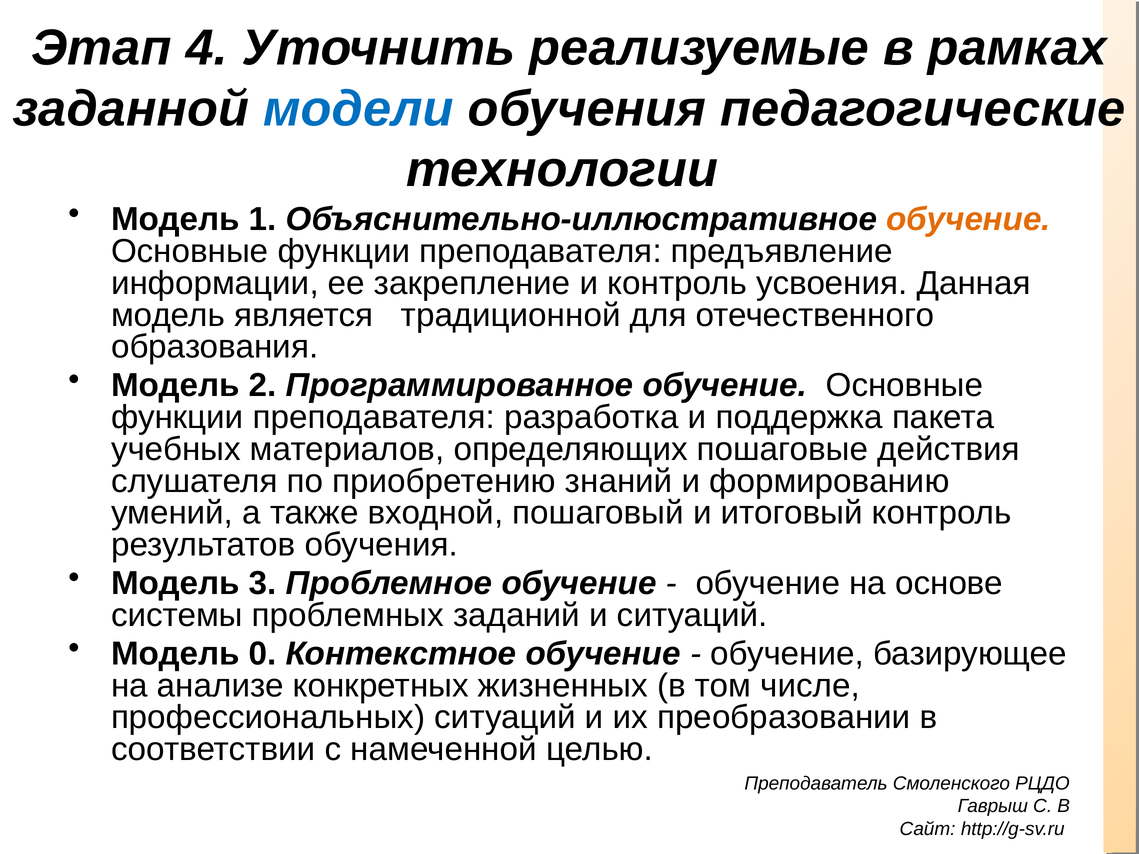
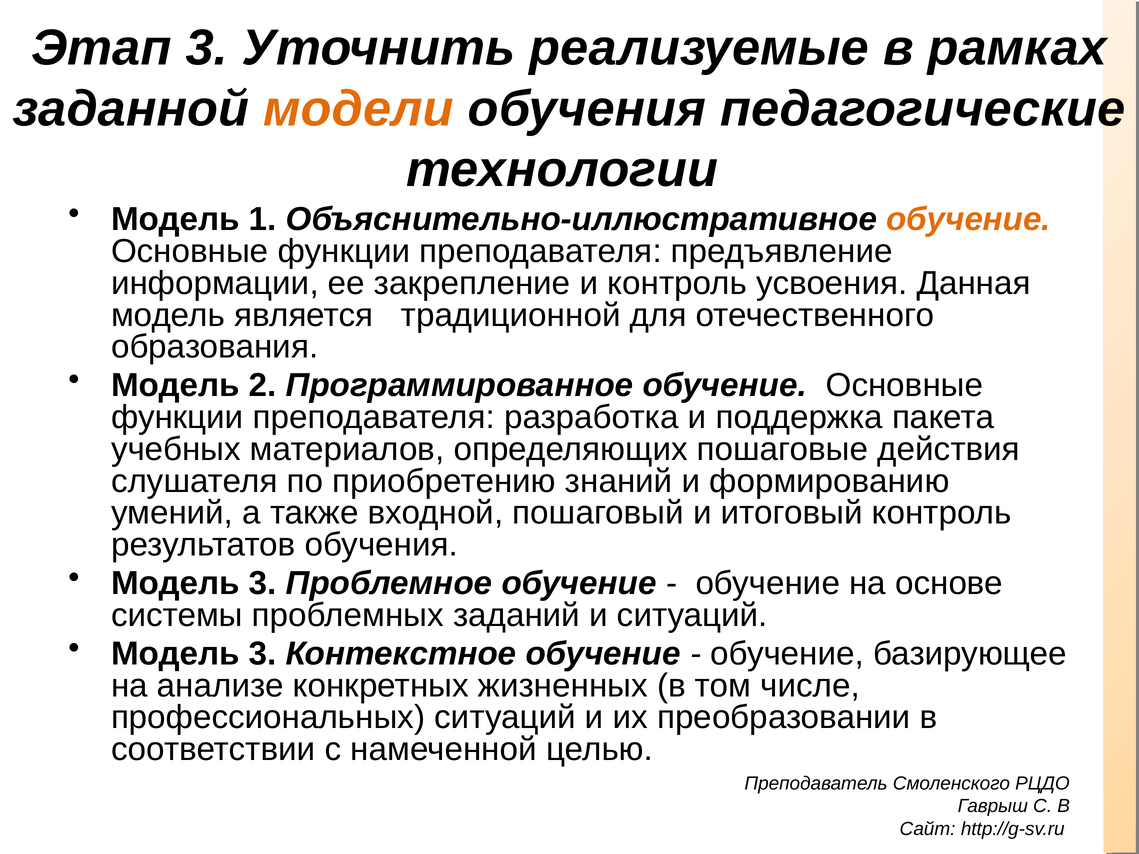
Этап 4: 4 -> 3 (207, 48)
модели colour: blue -> orange (358, 109)
0: 0 -> 3 (263, 654)
